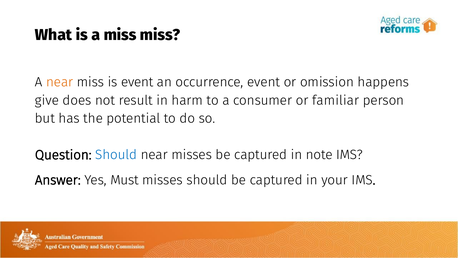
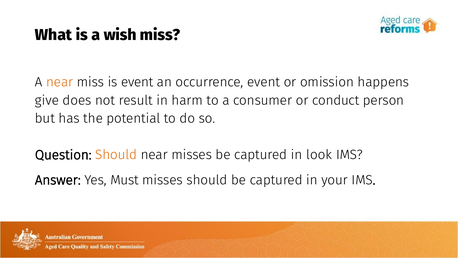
a miss: miss -> wish (120, 35)
familiar: familiar -> conduct (336, 100)
Should colour: blue -> orange (116, 155)
note: note -> look (319, 155)
